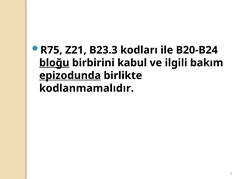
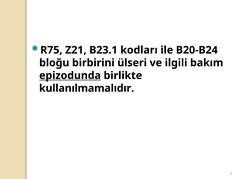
B23.3: B23.3 -> B23.1 (103, 50)
bloğu underline: present -> none (54, 63)
kabul: kabul -> ülseri (132, 63)
kodlanmamalıdır: kodlanmamalıdır -> kullanılmamalıdır (87, 88)
